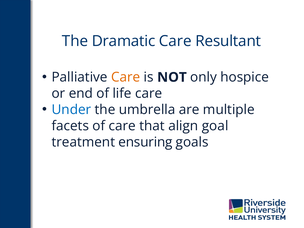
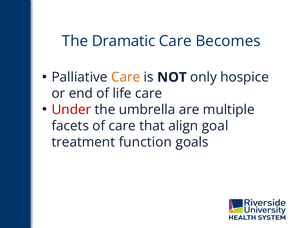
Resultant: Resultant -> Becomes (228, 41)
Under colour: blue -> red (71, 110)
ensuring: ensuring -> function (145, 142)
